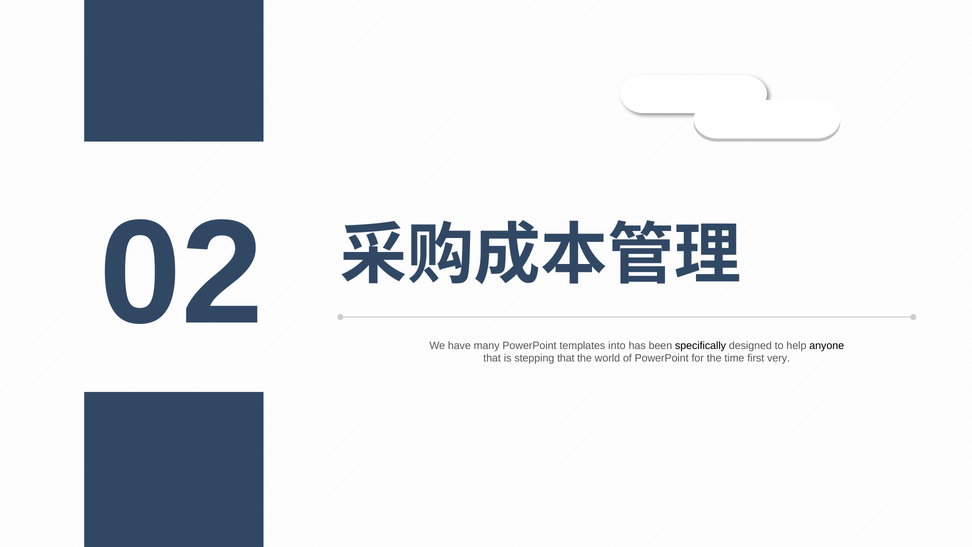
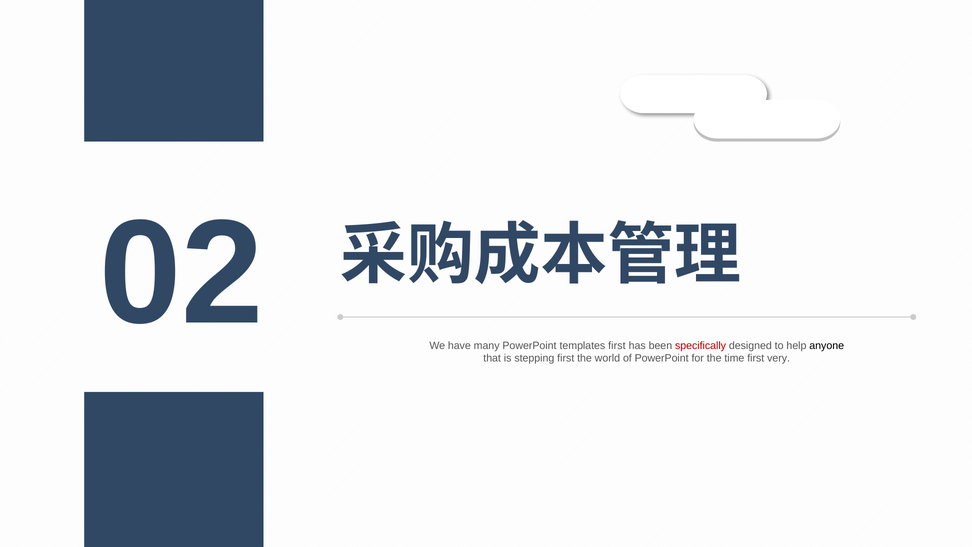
templates into: into -> first (617, 345)
specifically colour: black -> red (701, 345)
stepping that: that -> first (566, 358)
